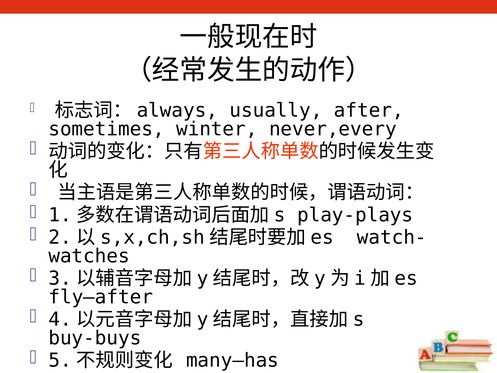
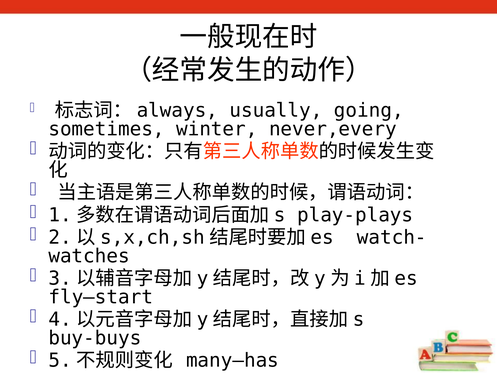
after: after -> going (369, 110)
fly—after: fly—after -> fly—start (101, 297)
